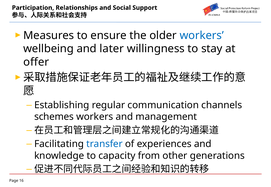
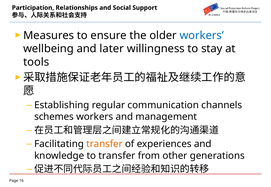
offer: offer -> tools (36, 62)
transfer colour: blue -> orange (104, 144)
to capacity: capacity -> transfer (117, 156)
